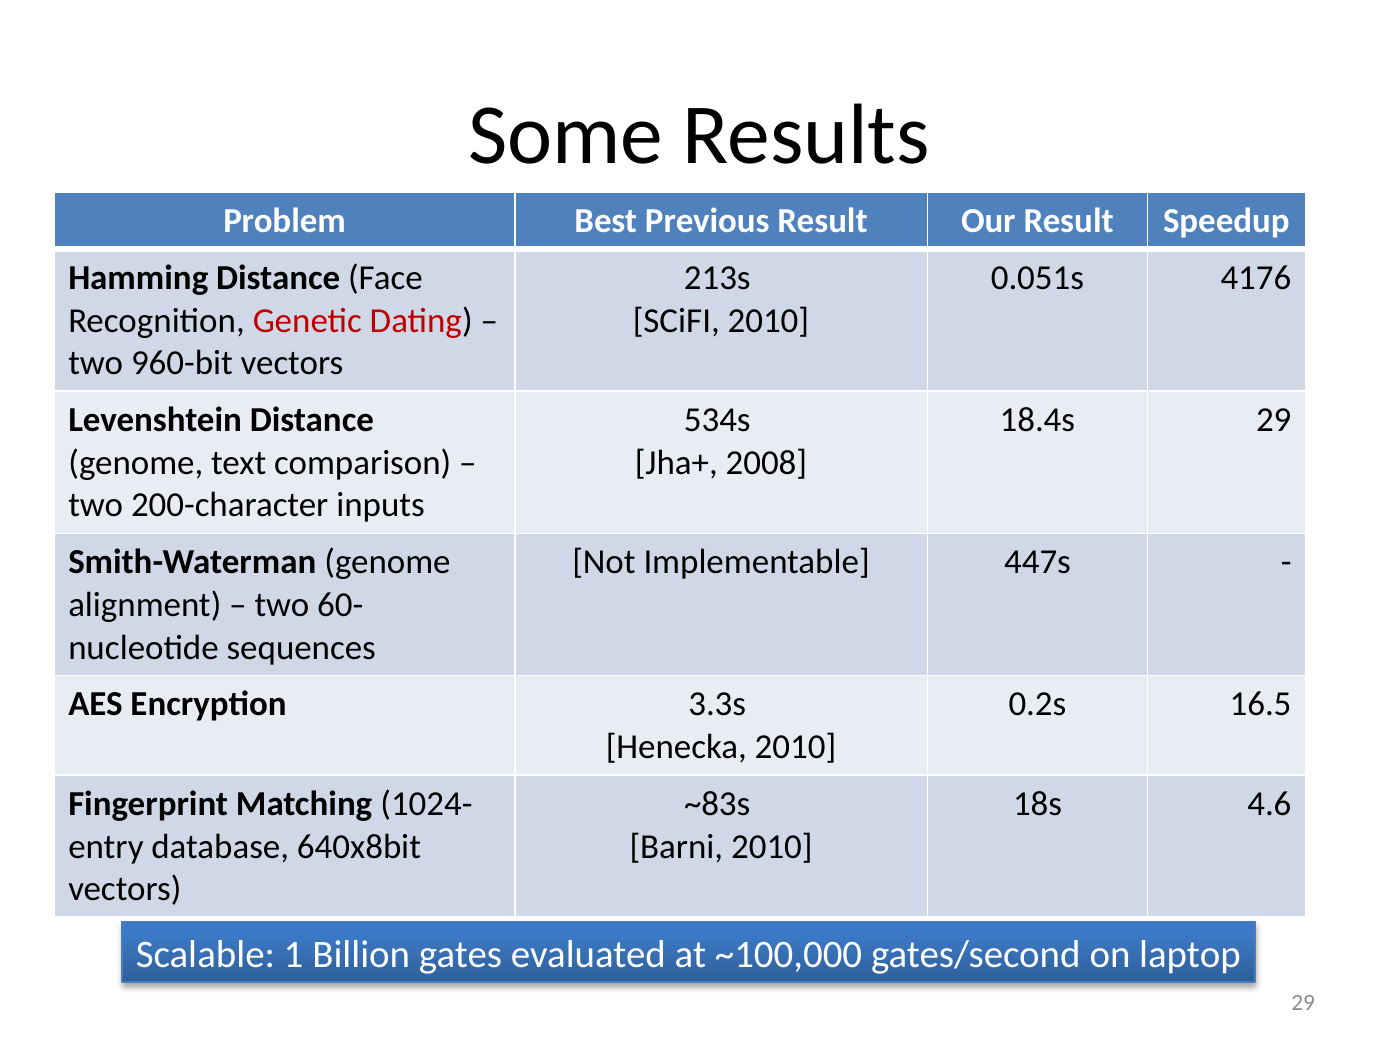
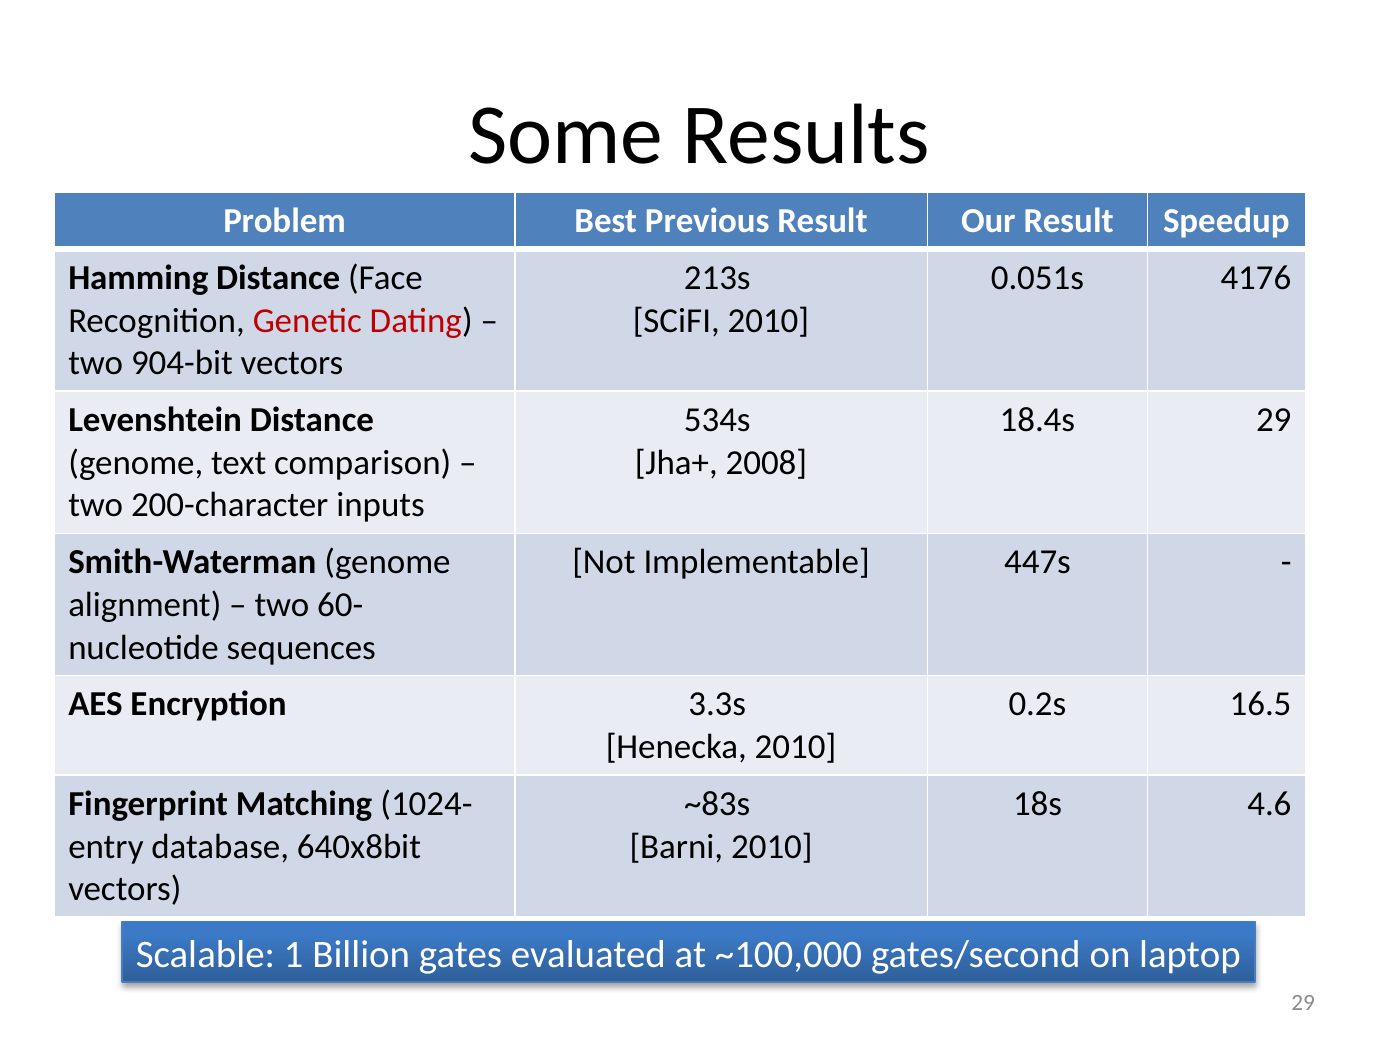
960-bit: 960-bit -> 904-bit (182, 363)
